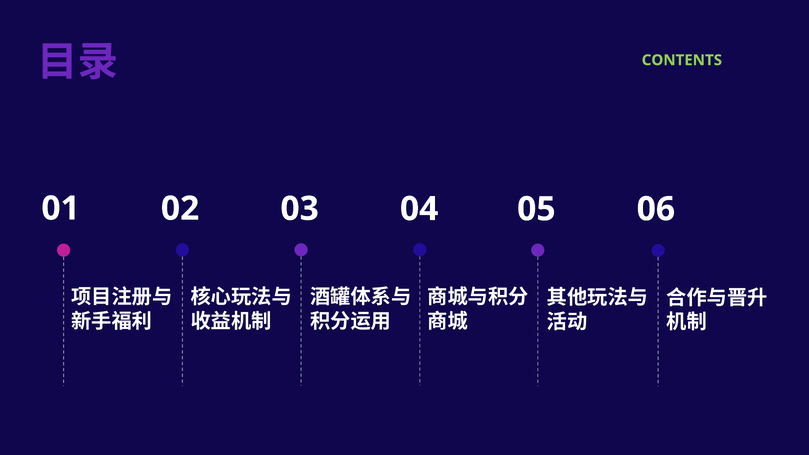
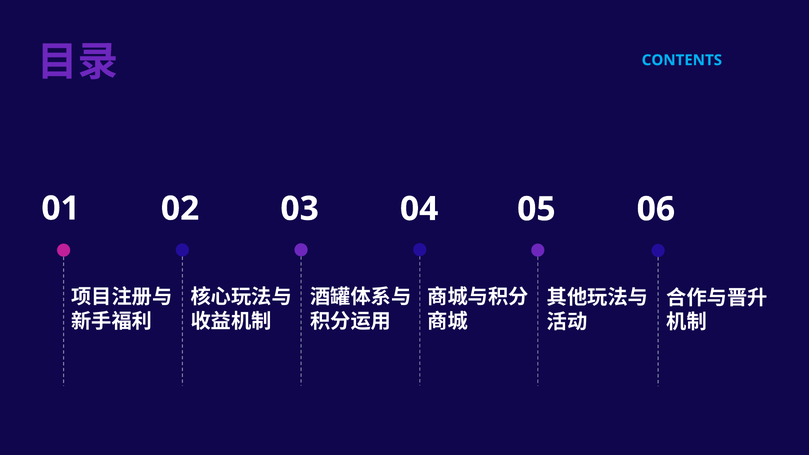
CONTENTS colour: light green -> light blue (682, 60)
